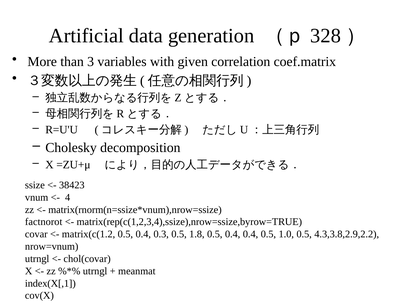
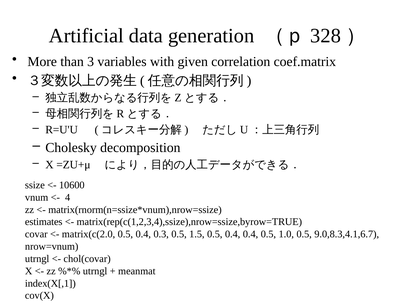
38423: 38423 -> 10600 (72, 185)
factnorot: factnorot -> estimates (44, 222)
matrix(c(1.2: matrix(c(1.2 -> matrix(c(2.0 (89, 234)
1.8: 1.8 -> 1.5 (197, 234)
4.3,3.8,2.9,2.2: 4.3,3.8,2.9,2.2 -> 9.0,8.3,4.1,6.7 (347, 234)
